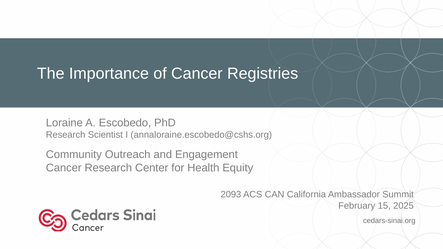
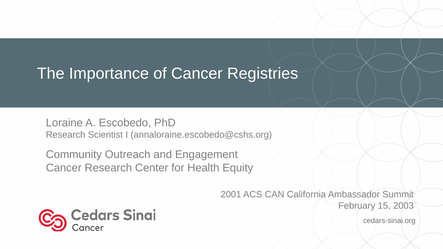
2093: 2093 -> 2001 (231, 195)
2025: 2025 -> 2003 (403, 206)
